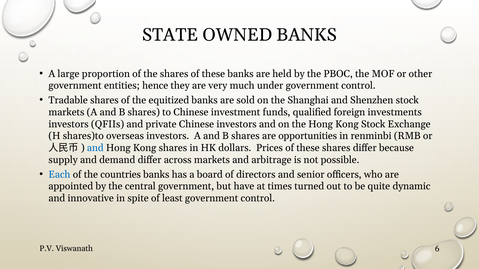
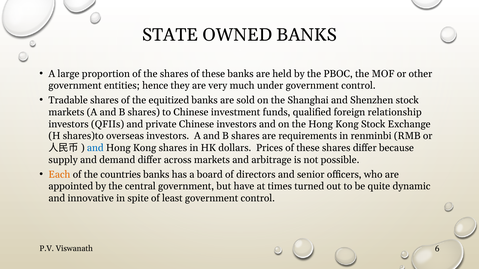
investments: investments -> relationship (395, 112)
opportunities: opportunities -> requirements (308, 136)
Each colour: blue -> orange (59, 175)
